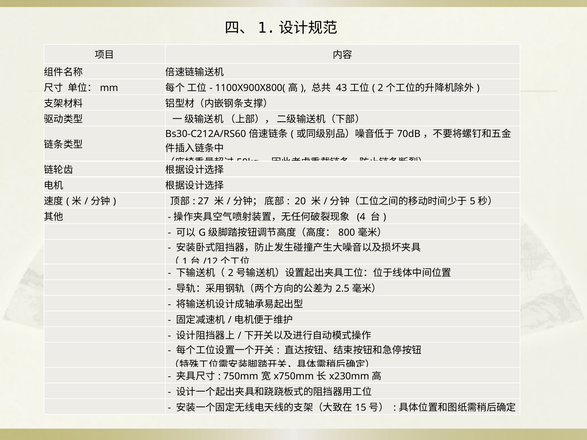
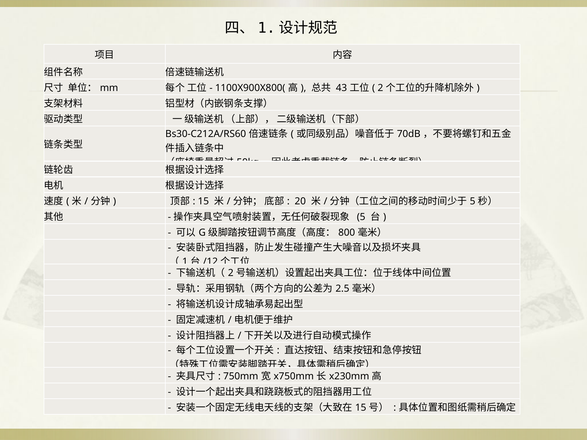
27: 27 -> 15 (203, 201)
4: 4 -> 5 (361, 217)
